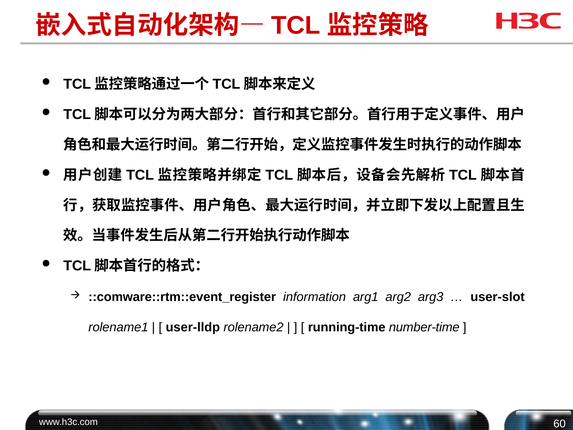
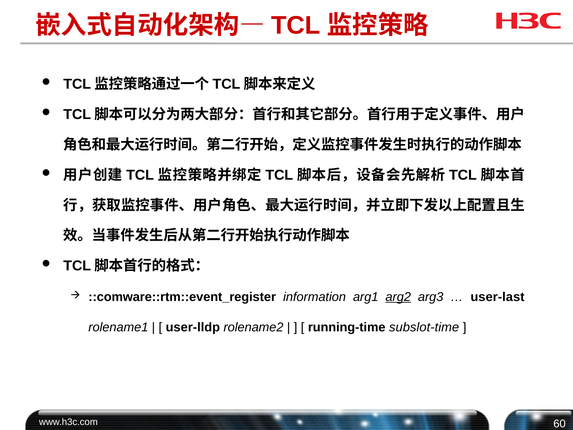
arg2 underline: none -> present (398, 297)
user-slot: user-slot -> user-last (498, 297)
number-time: number-time -> subslot-time (424, 327)
